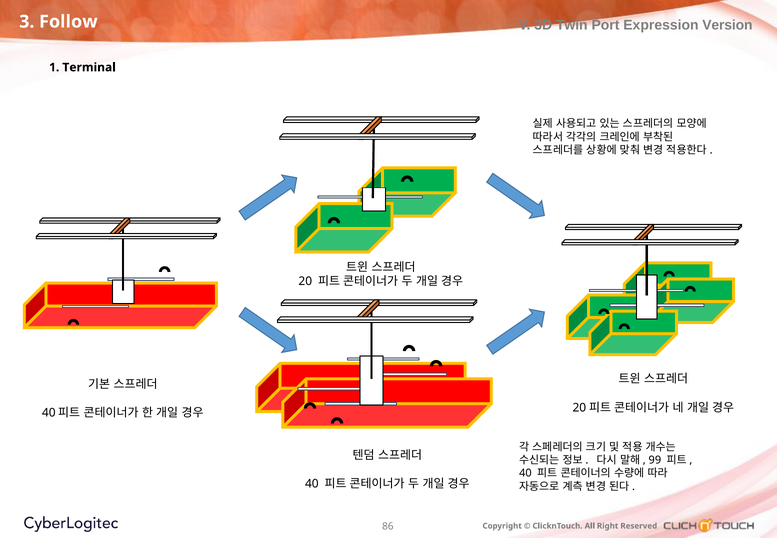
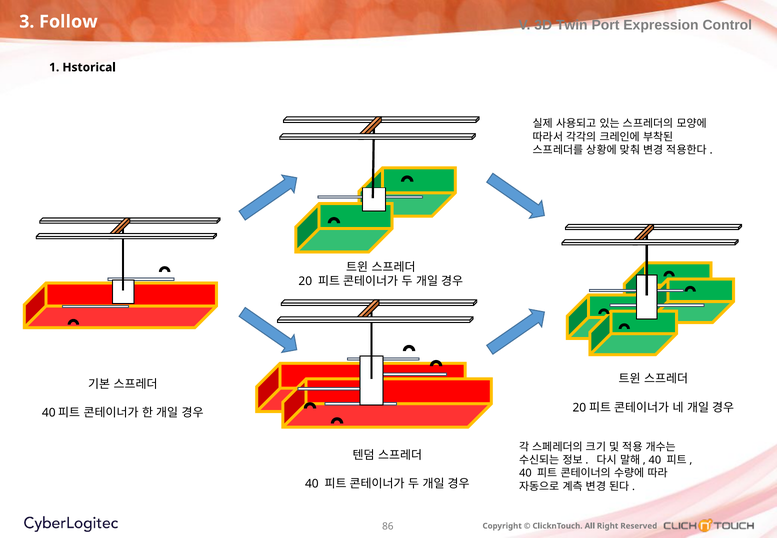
Version: Version -> Control (727, 25)
Terminal: Terminal -> Hstorical (89, 67)
99: 99 -> 40 (655, 460)
